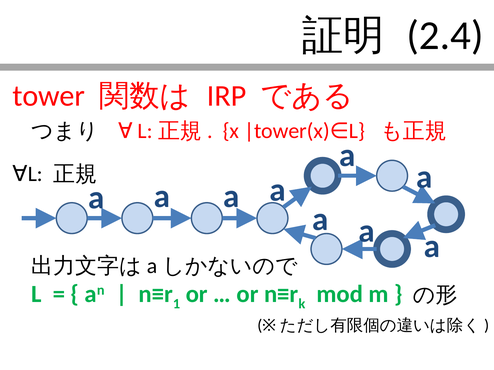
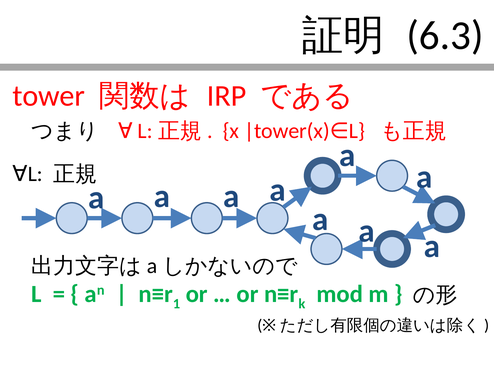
2.4: 2.4 -> 6.3 (445, 36)
